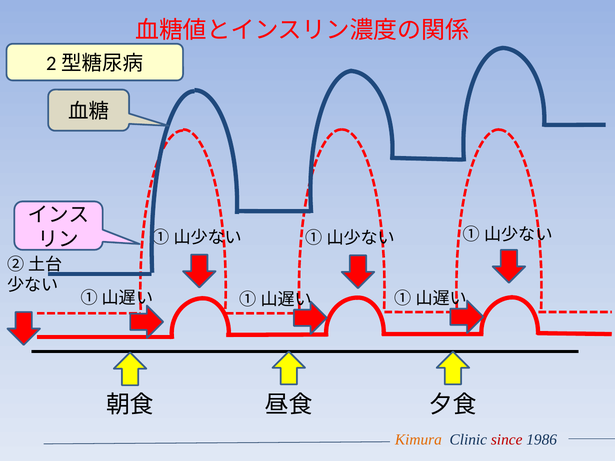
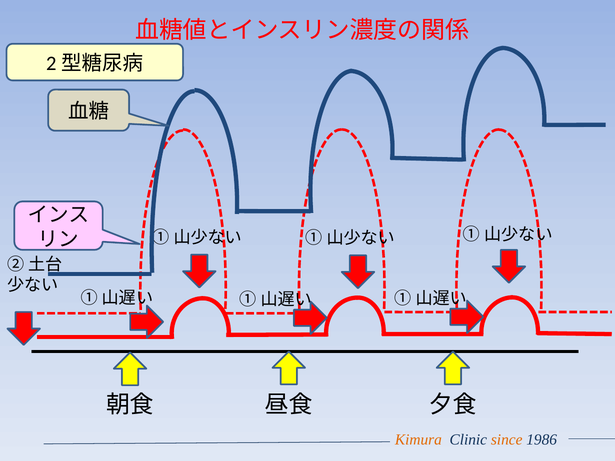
since colour: red -> orange (507, 440)
